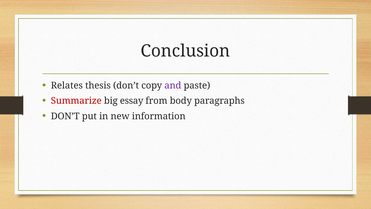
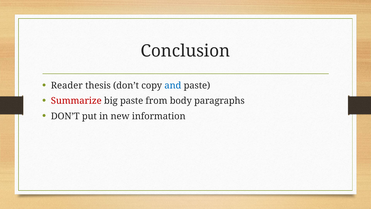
Relates: Relates -> Reader (67, 85)
and colour: purple -> blue (173, 85)
big essay: essay -> paste (132, 101)
